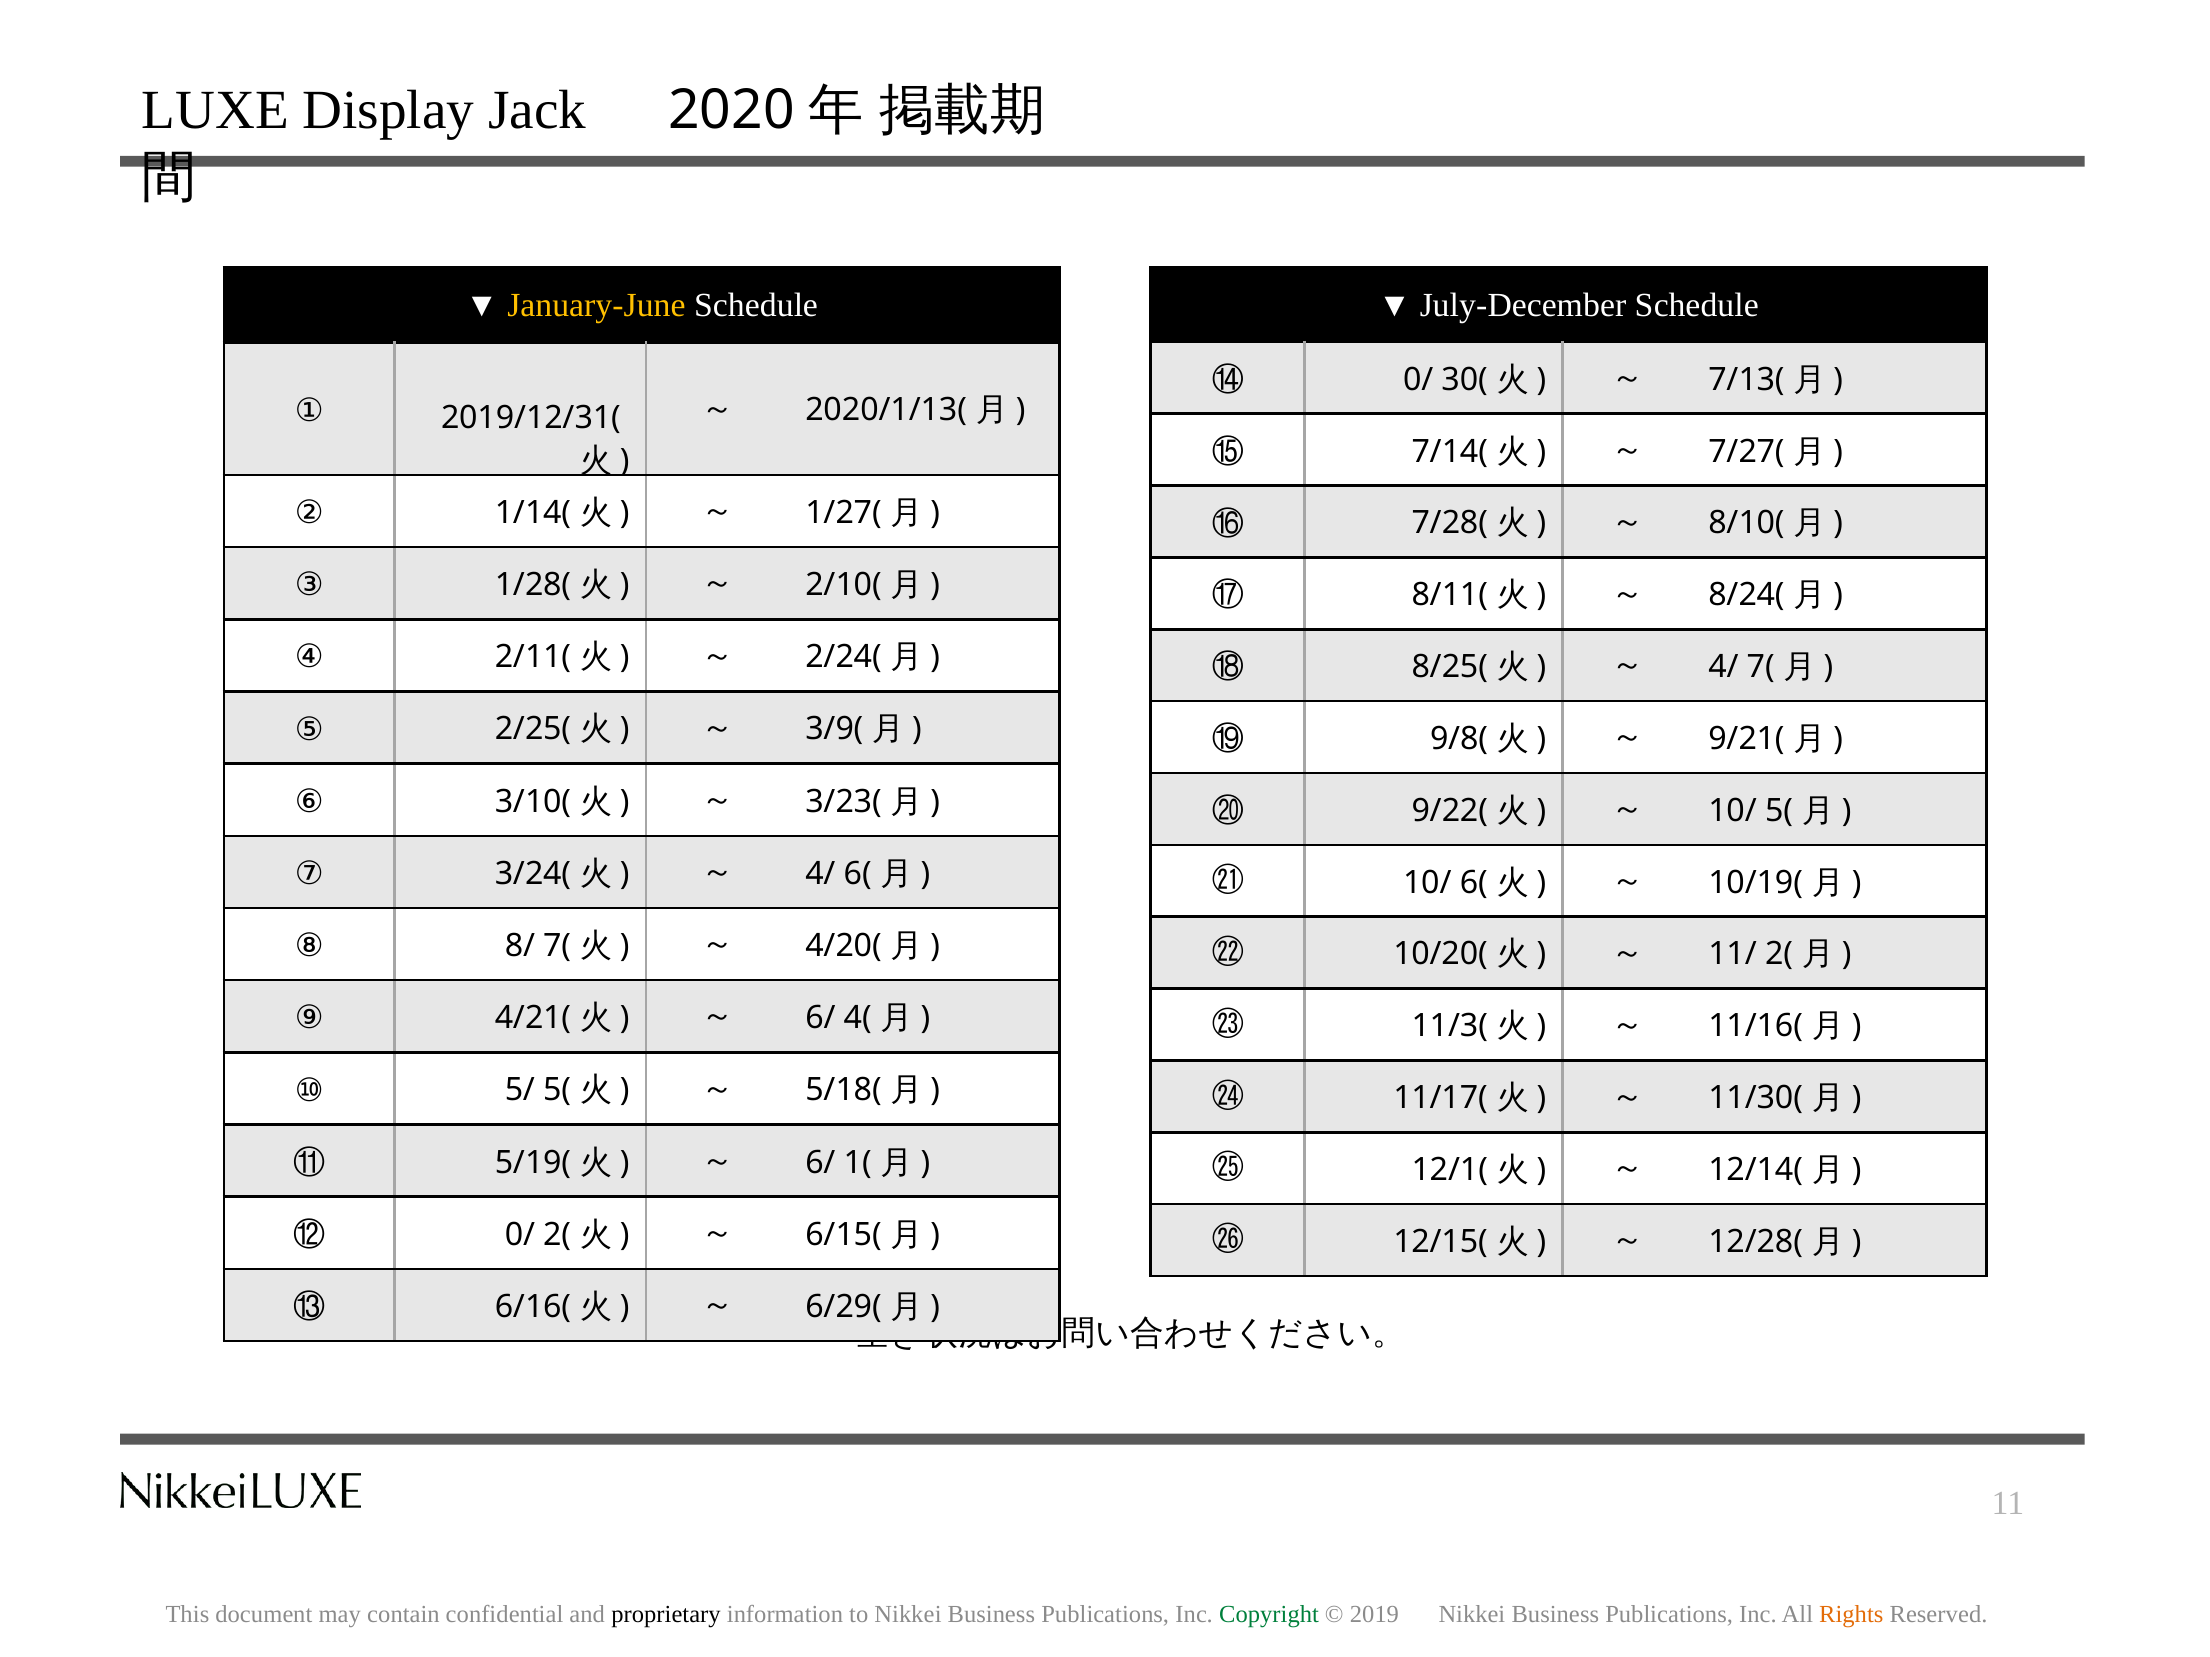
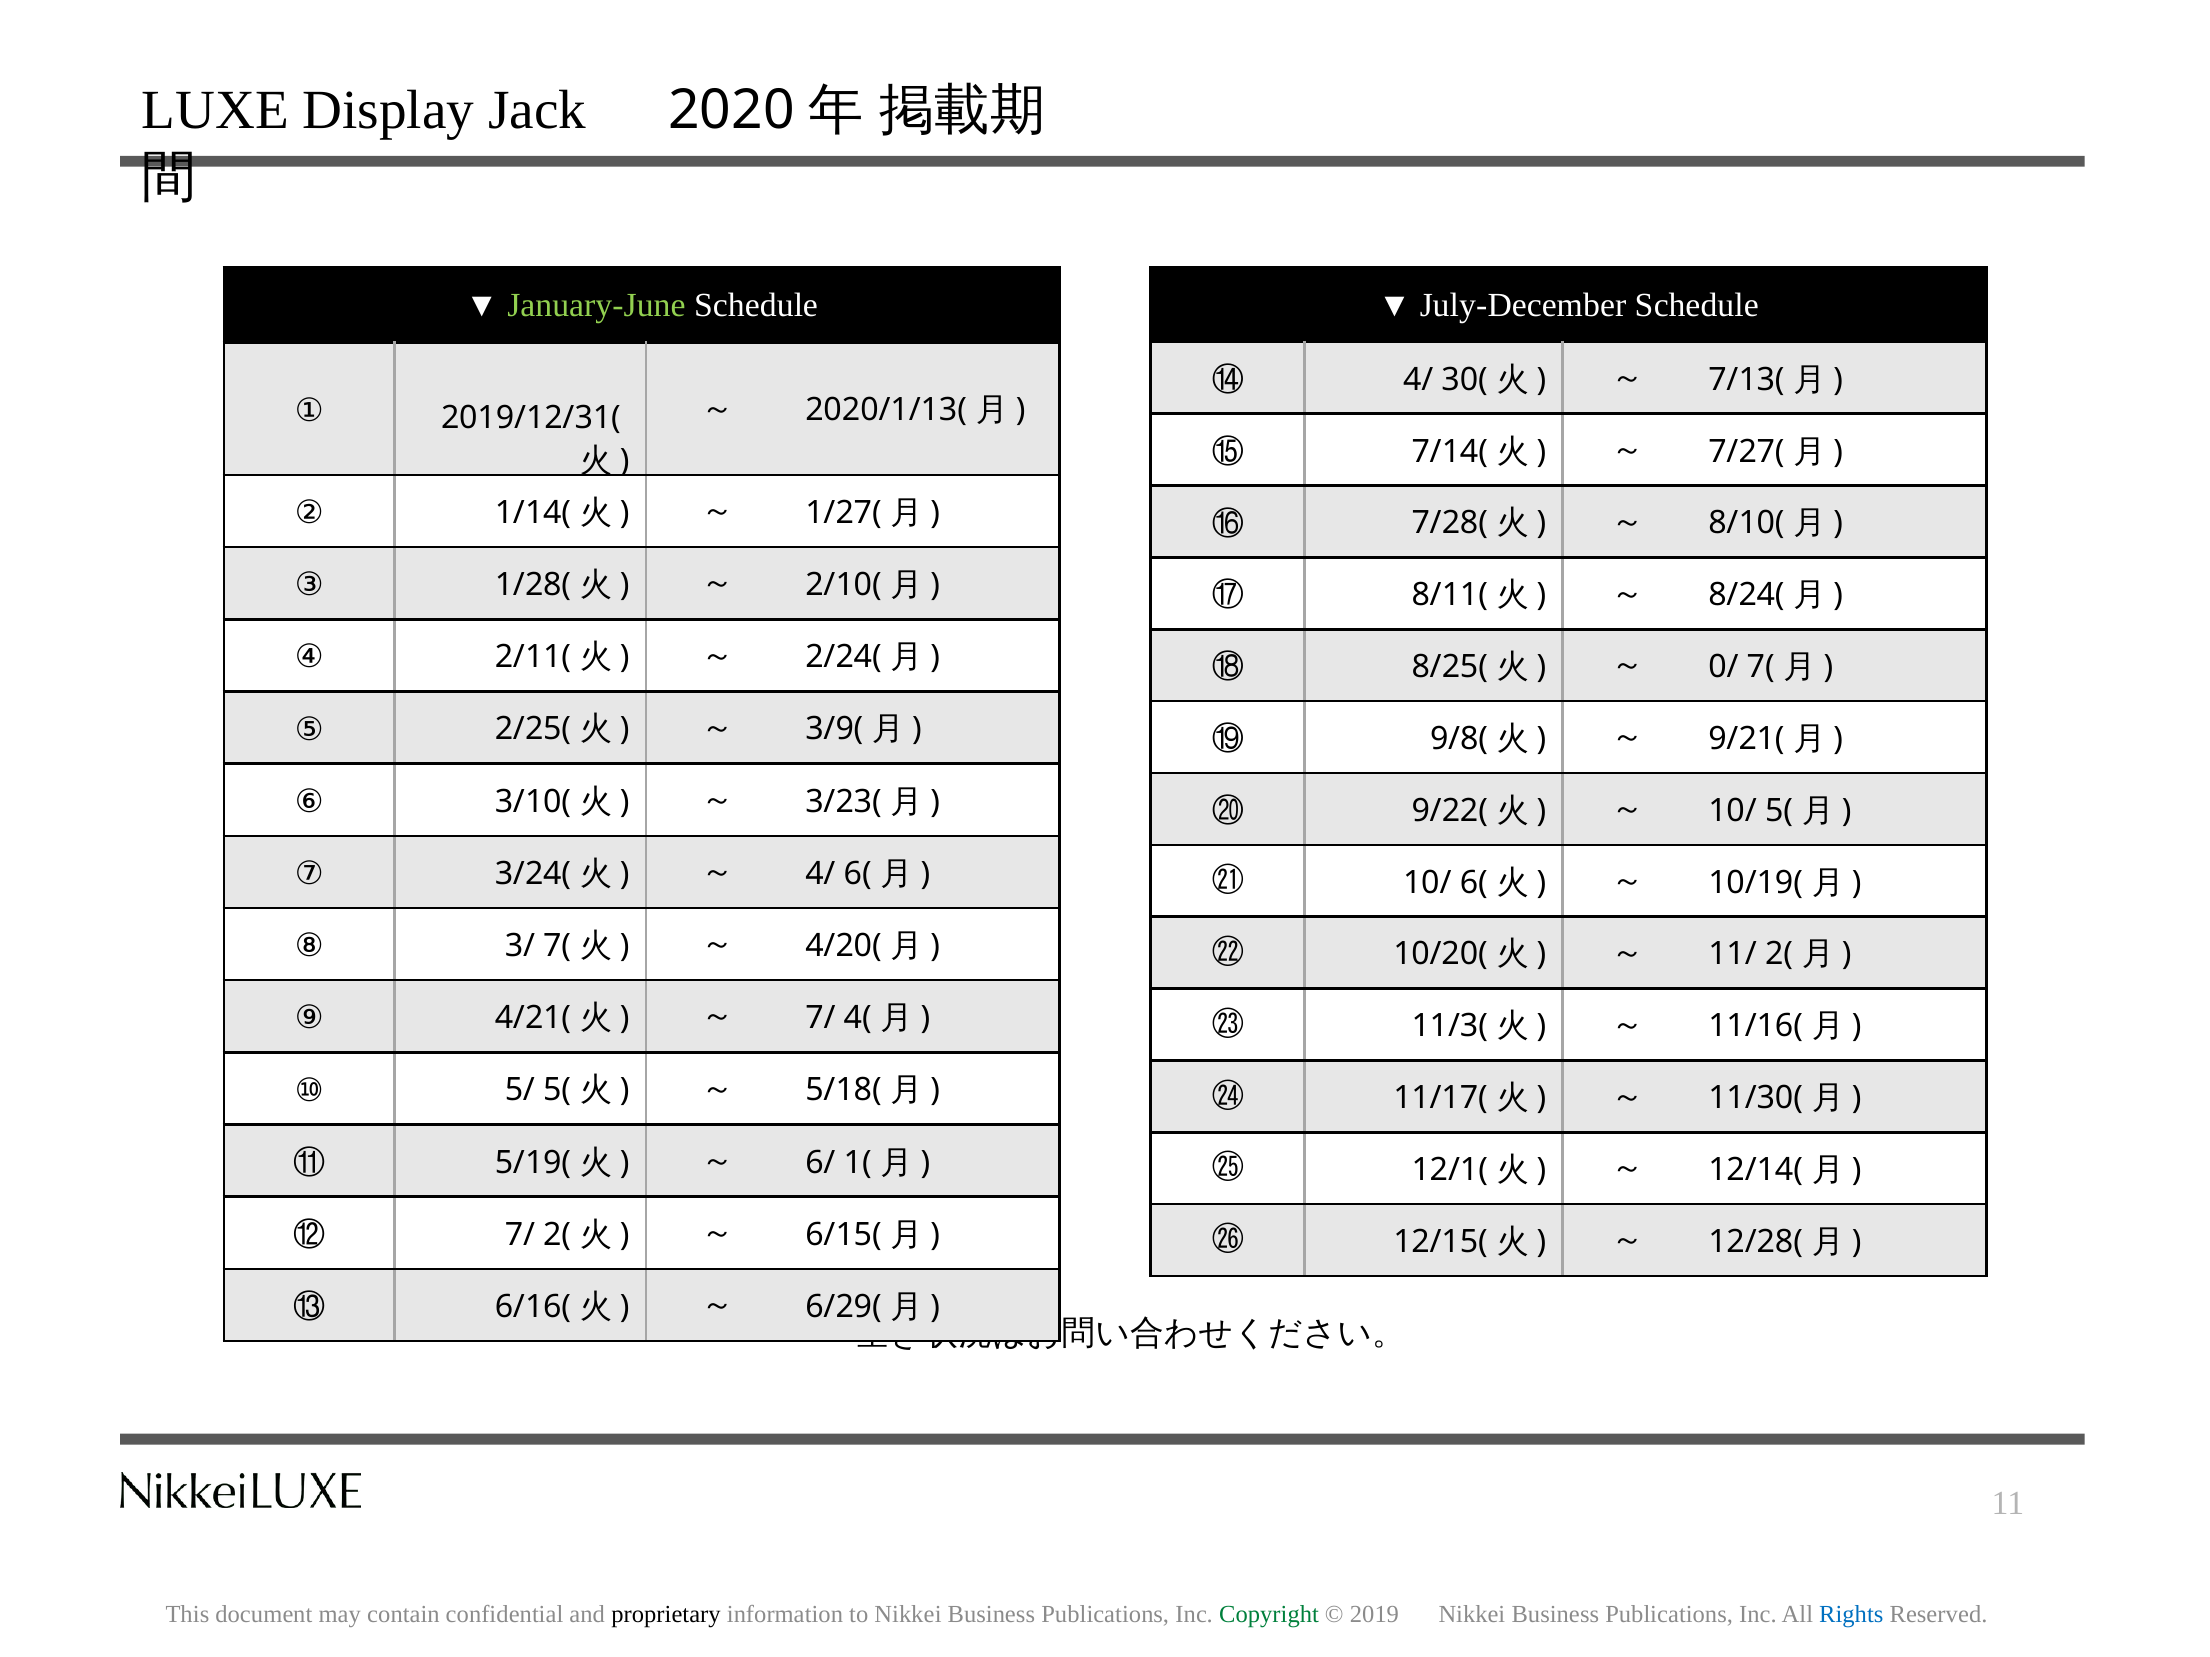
January-June colour: yellow -> light green (596, 305)
⑭ 0/: 0/ -> 4/ (1418, 380)
4/: 4/ -> 0/ (1723, 667)
8/: 8/ -> 3/ (520, 946)
6/: 6/ -> 7/ (821, 1018)
⑫ 0/: 0/ -> 7/ (520, 1235)
Rights colour: orange -> blue (1851, 1615)
